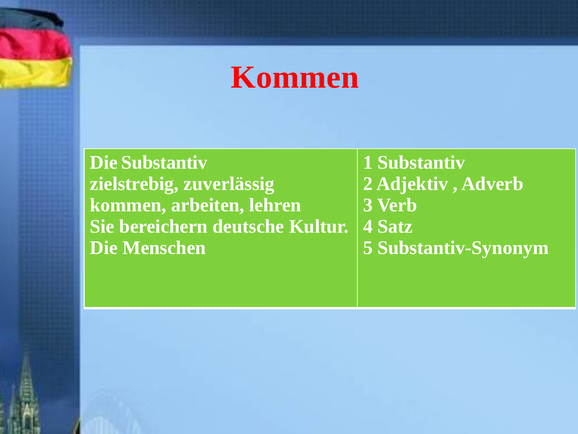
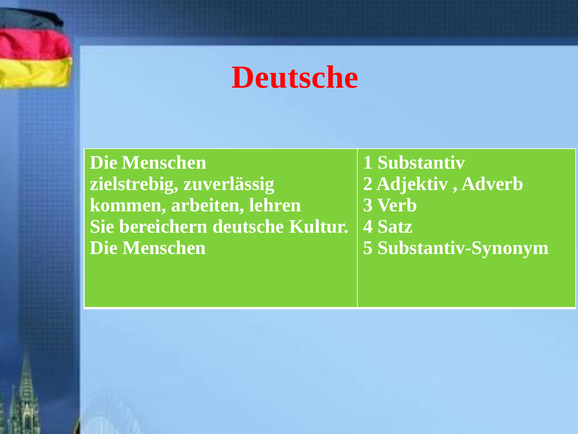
Kommen: Kommen -> Deutsche (295, 77)
Substantiv: Substantiv -> Menschen (164, 162)
